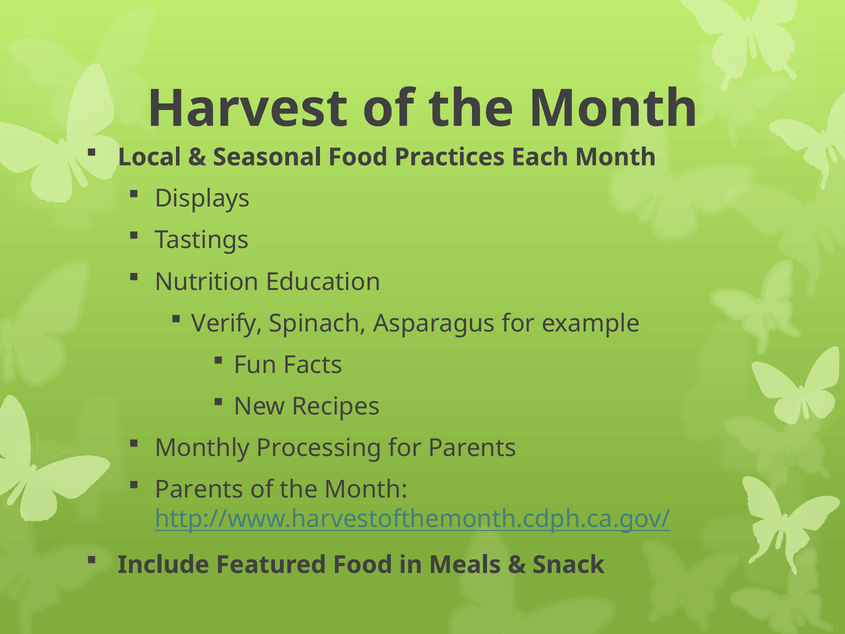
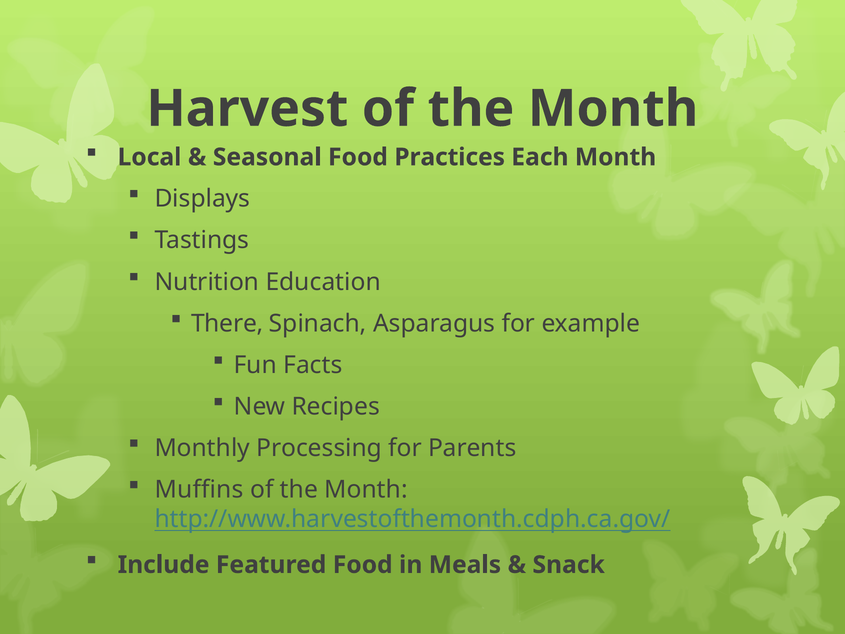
Verify: Verify -> There (227, 323)
Parents: Parents -> Muffins (199, 490)
